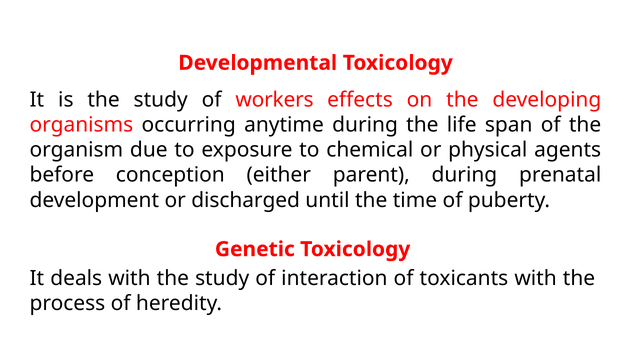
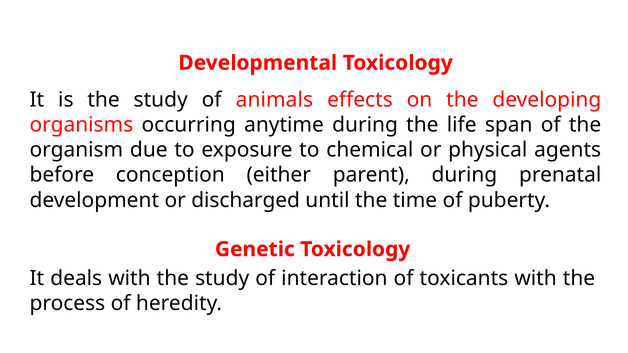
workers: workers -> animals (274, 100)
